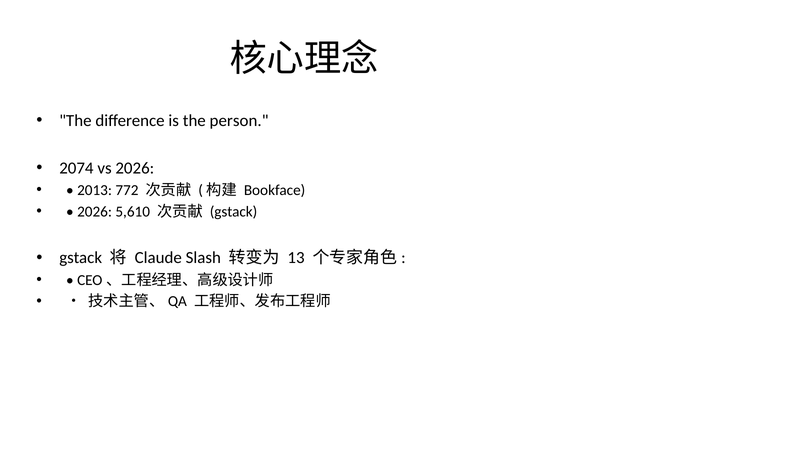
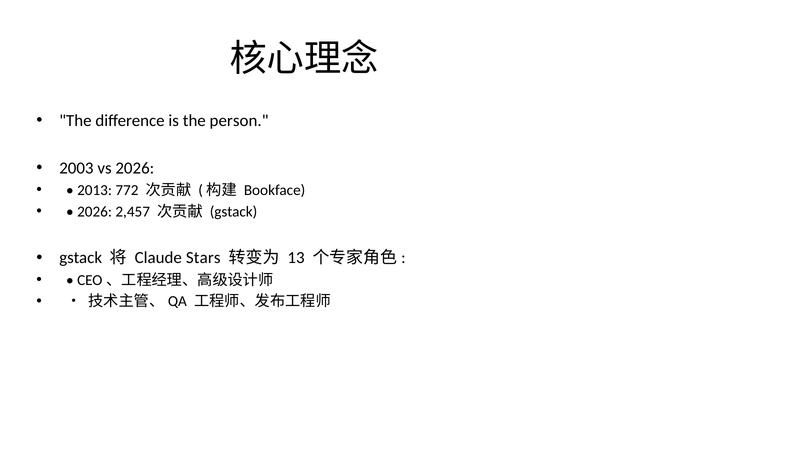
2074: 2074 -> 2003 (76, 168)
5,610: 5,610 -> 2,457 (133, 212)
Slash: Slash -> Stars (203, 258)
